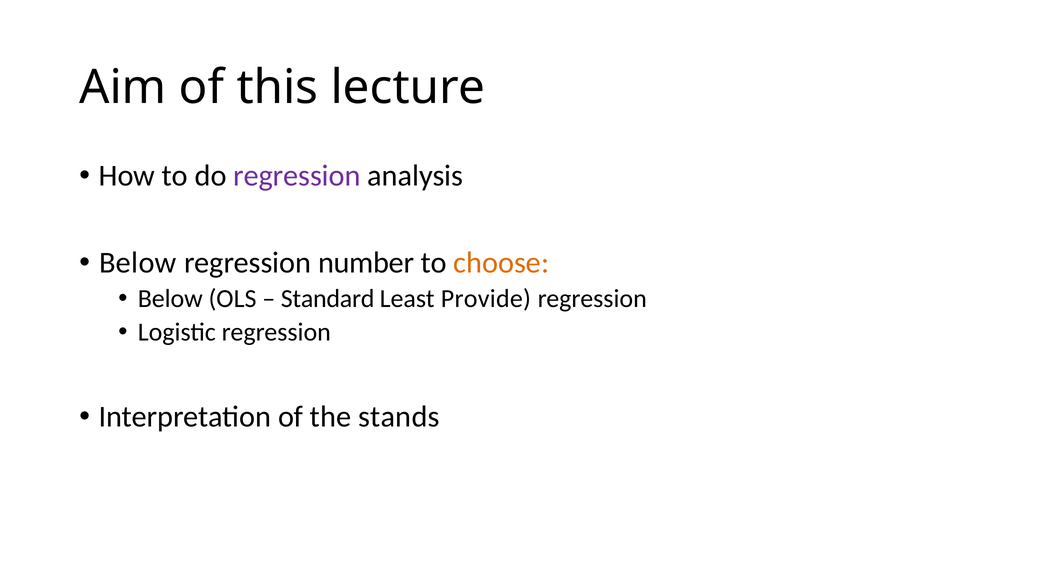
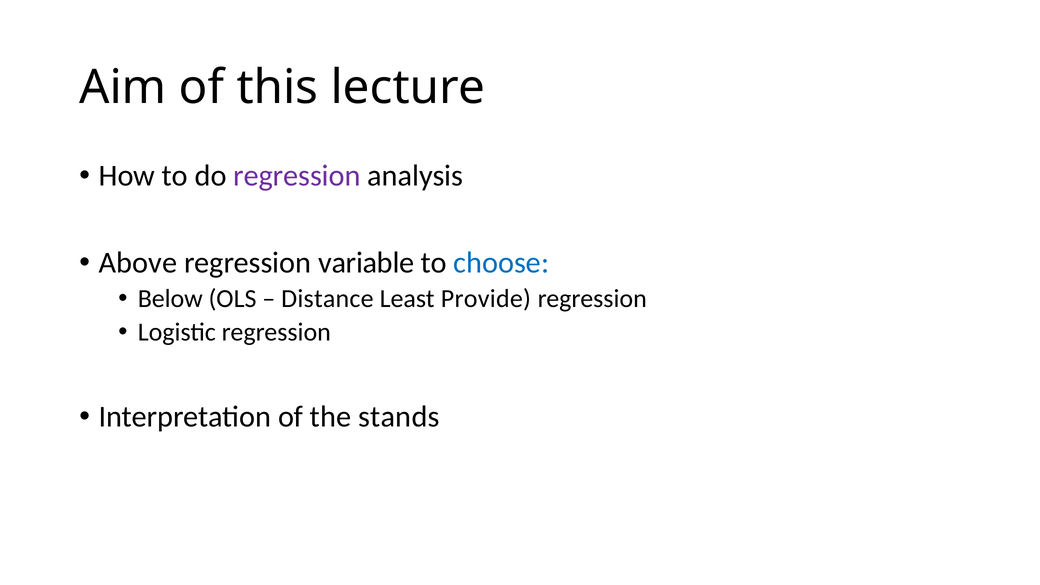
Below: Below -> Above (138, 263)
number: number -> variable (366, 263)
choose colour: orange -> blue (501, 263)
Standard: Standard -> Distance (327, 299)
